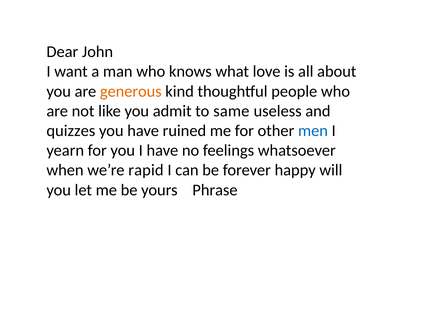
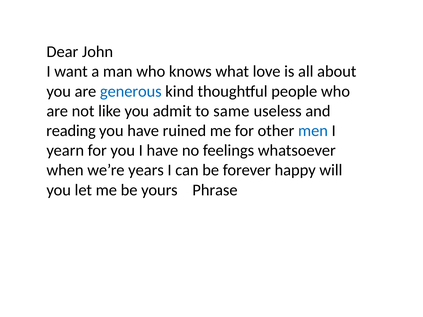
generous colour: orange -> blue (131, 91)
quizzes: quizzes -> reading (71, 131)
rapid: rapid -> years (146, 170)
